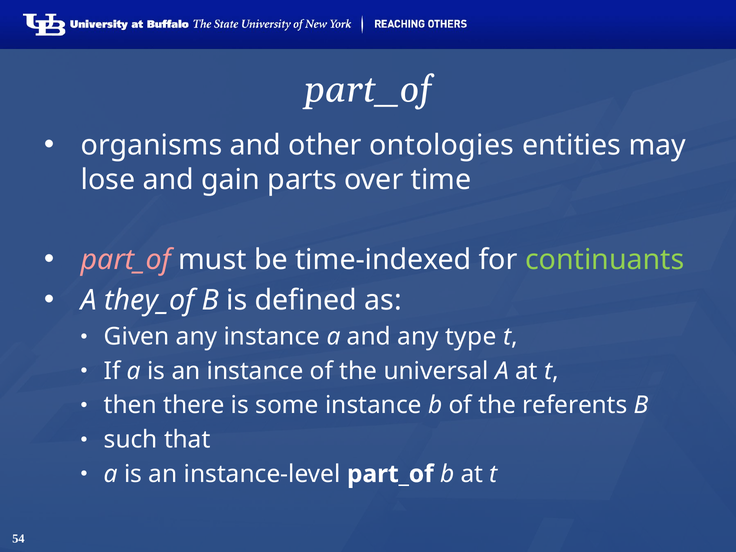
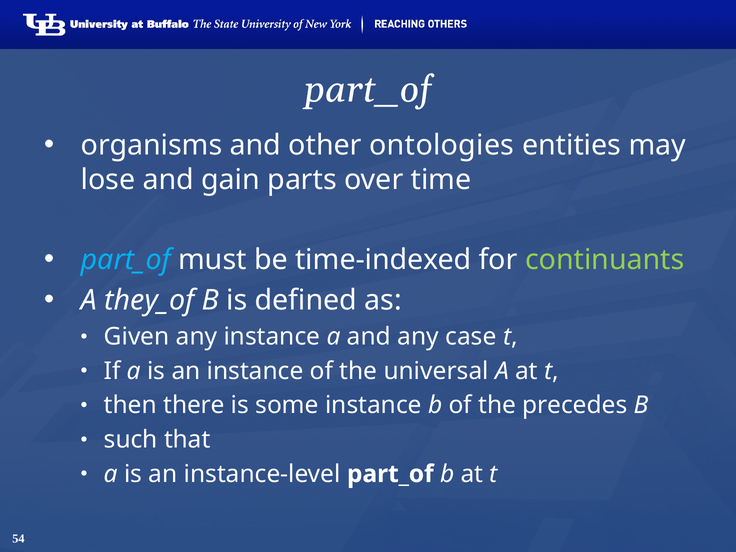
part_of colour: pink -> light blue (126, 260)
type: type -> case (471, 337)
referents: referents -> precedes (575, 405)
